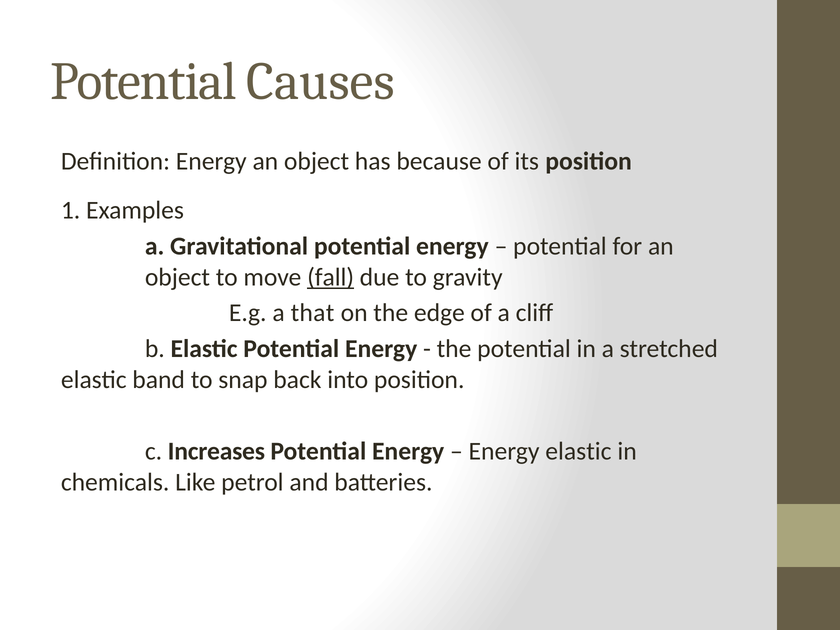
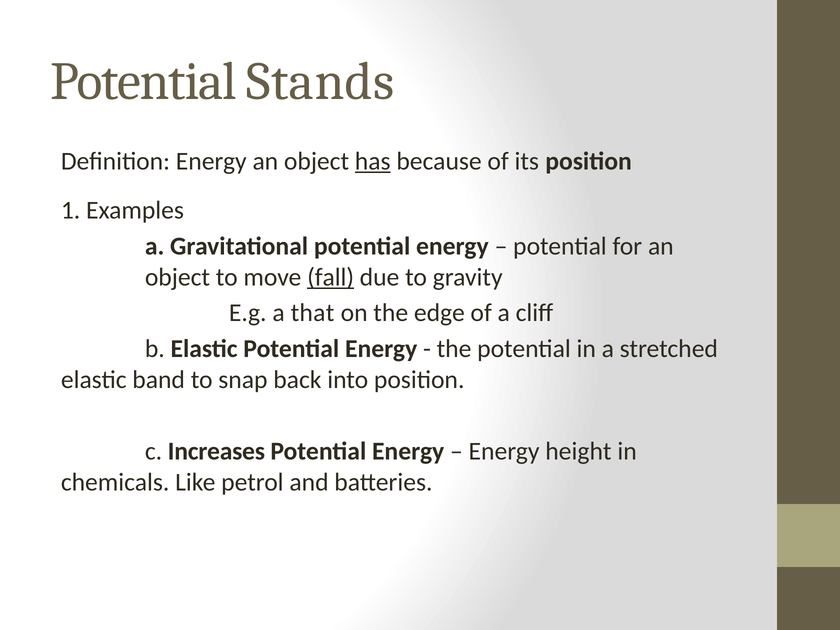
Causes: Causes -> Stands (320, 81)
has underline: none -> present (373, 161)
Energy elastic: elastic -> height (578, 451)
